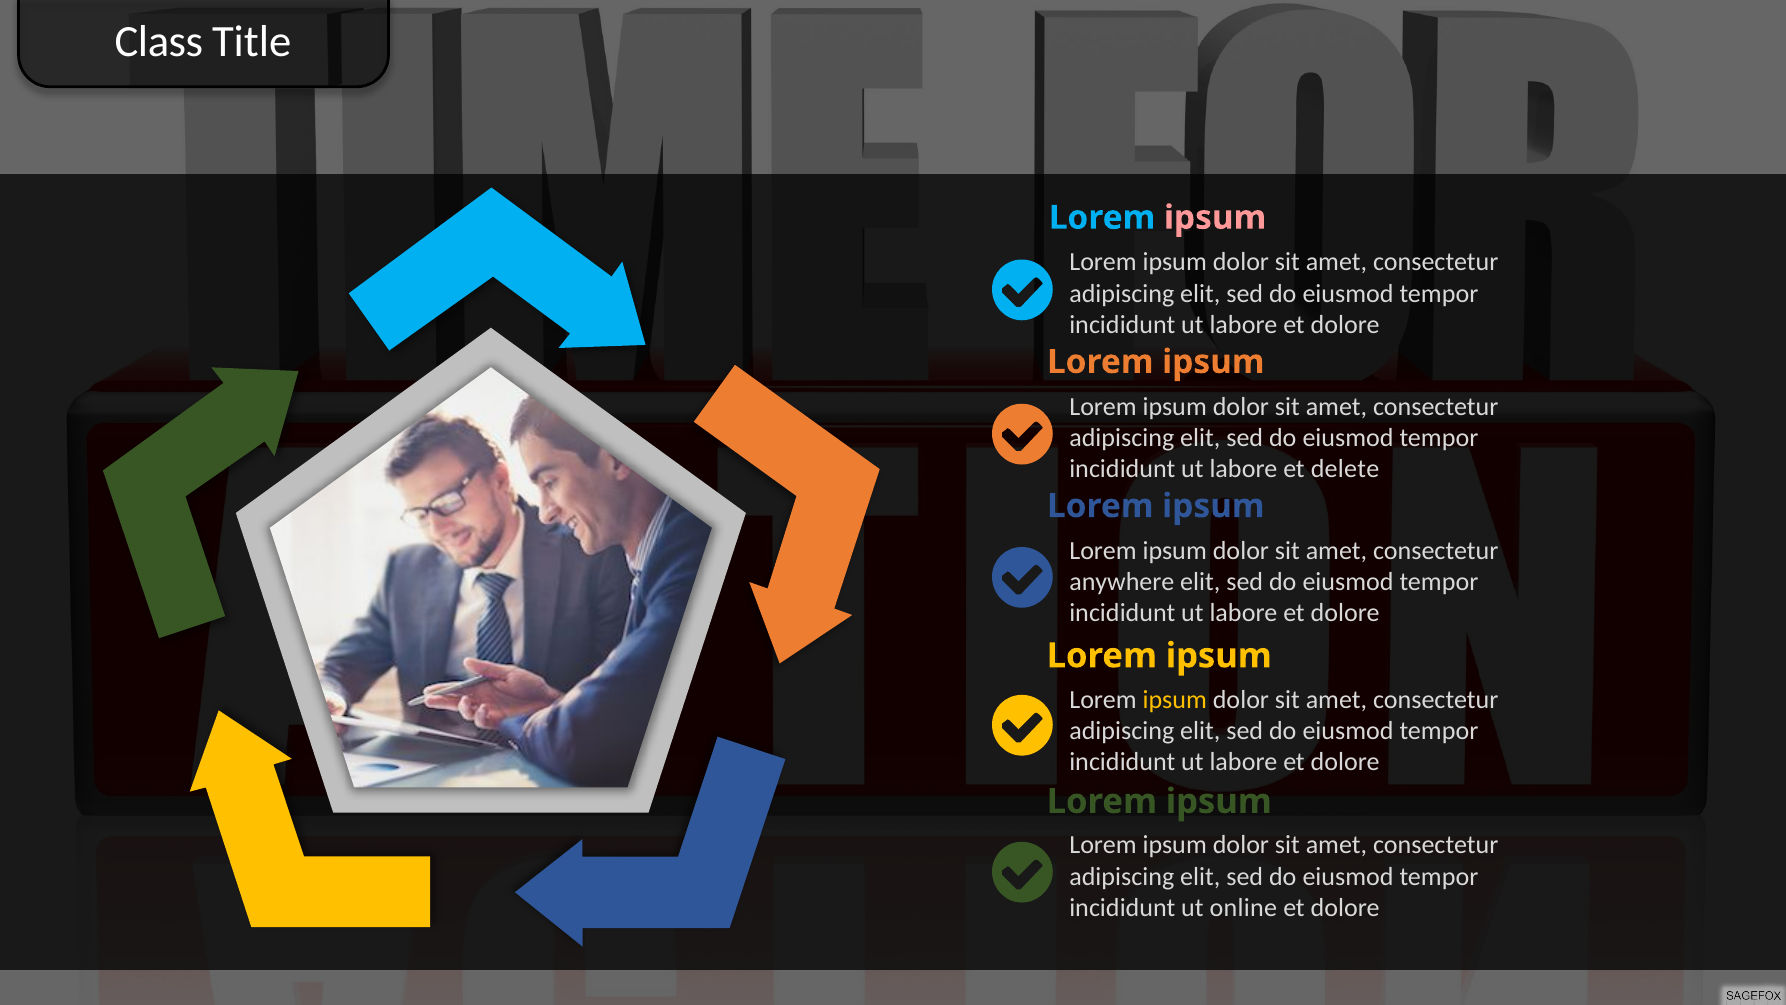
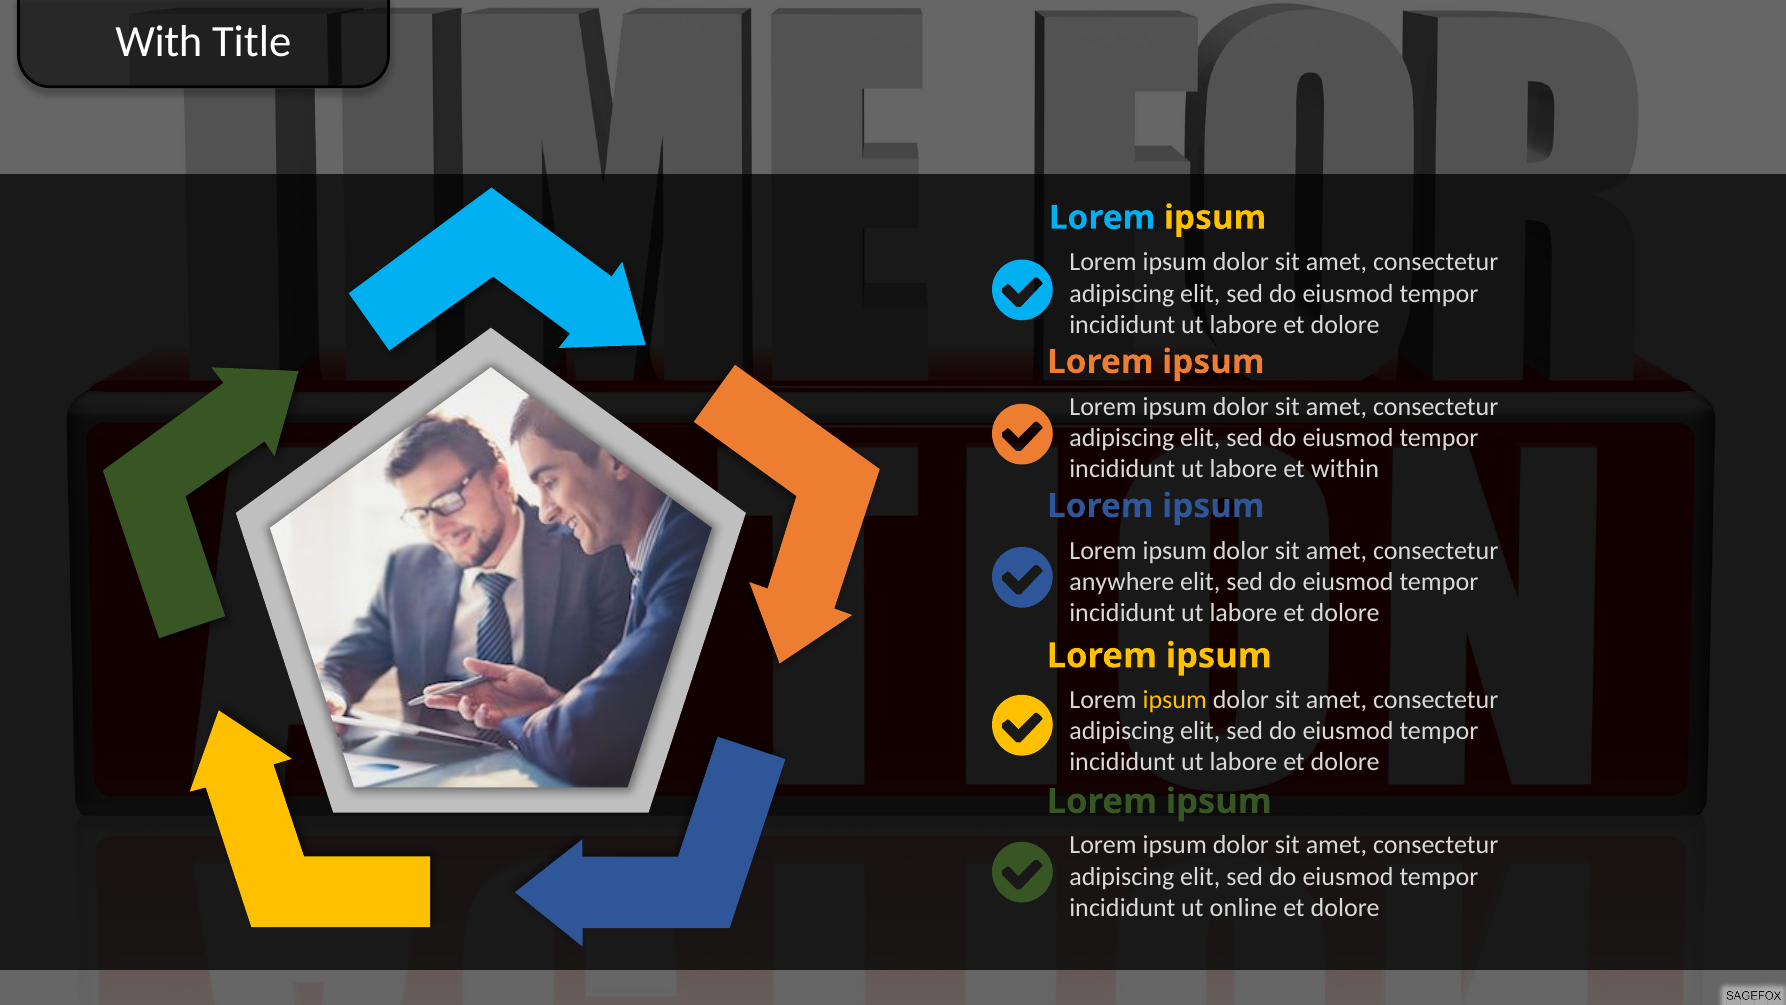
Class: Class -> With (159, 42)
ipsum colour: pink -> yellow (1215, 218)
delete: delete -> within (1345, 469)
